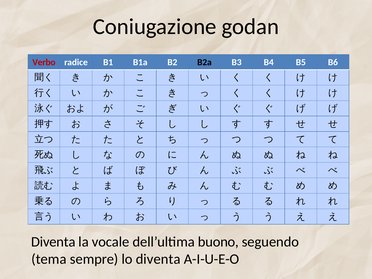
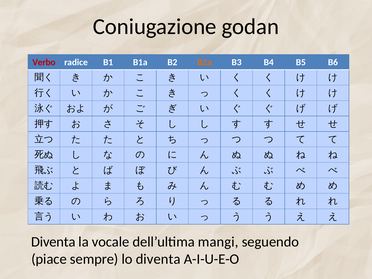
B2a colour: black -> orange (204, 62)
buono: buono -> mangi (218, 242)
tema: tema -> piace (49, 259)
